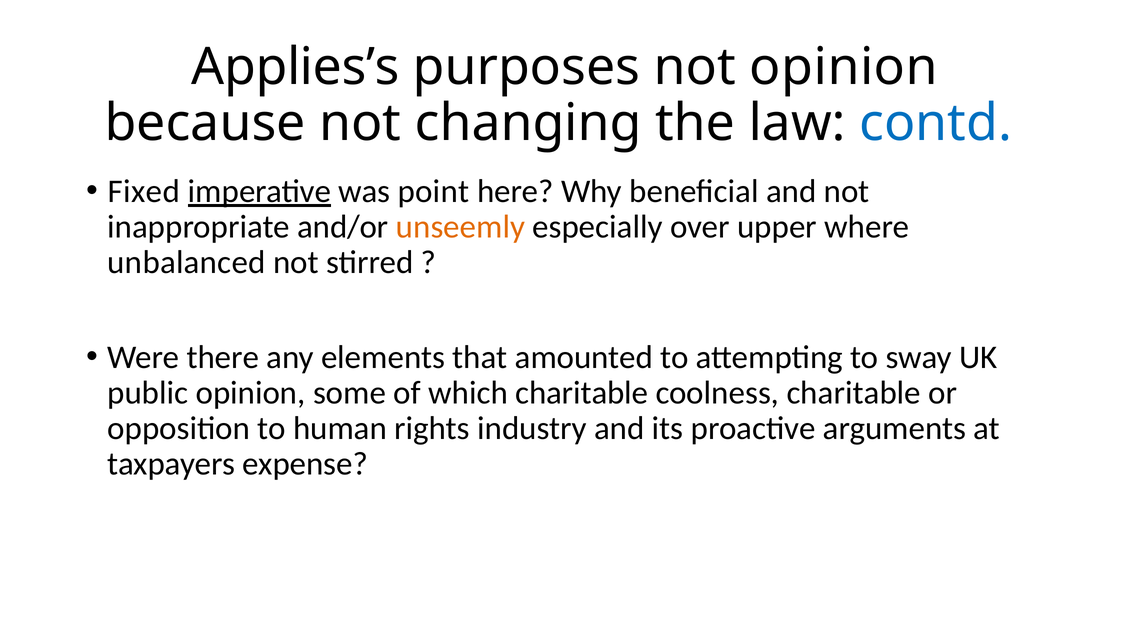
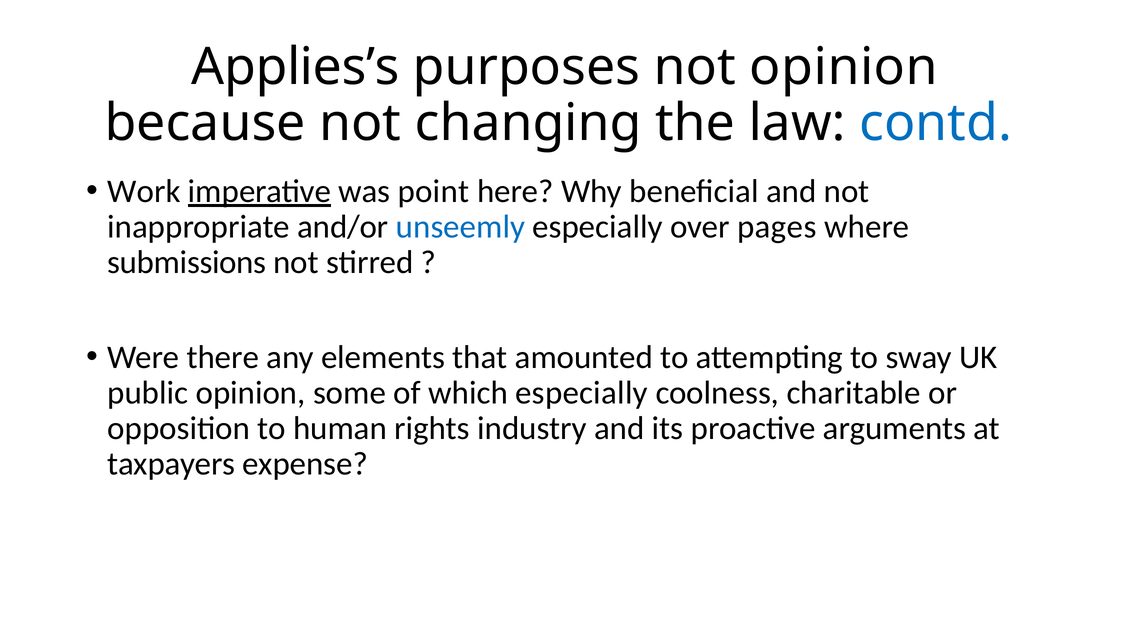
Fixed: Fixed -> Work (144, 191)
unseemly colour: orange -> blue (460, 227)
upper: upper -> pages (777, 227)
unbalanced: unbalanced -> submissions (187, 262)
which charitable: charitable -> especially (582, 393)
